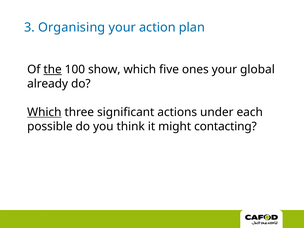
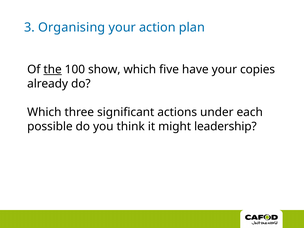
ones: ones -> have (195, 70)
global: global -> copies (258, 70)
Which underline: present -> none (44, 112)
contacting: contacting -> leadership (225, 126)
